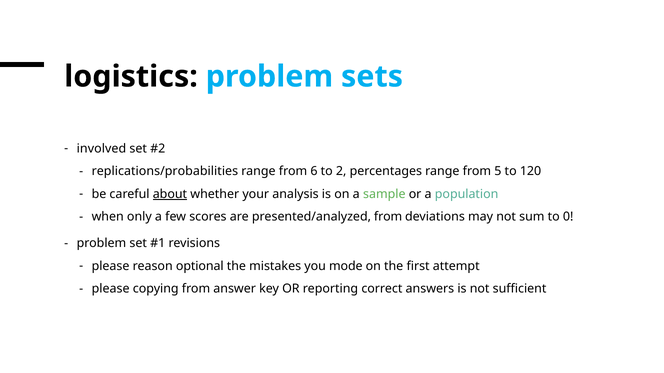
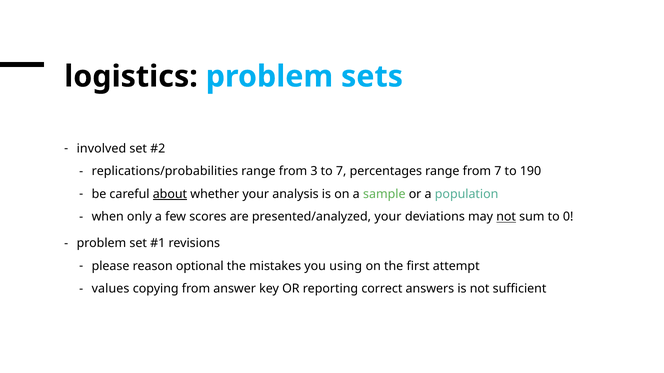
6: 6 -> 3 (314, 171)
to 2: 2 -> 7 (341, 171)
from 5: 5 -> 7 (498, 171)
120: 120 -> 190 (531, 171)
presented/analyzed from: from -> your (388, 217)
not underline: none -> present (506, 217)
mode: mode -> using (346, 266)
please: please -> values (111, 289)
